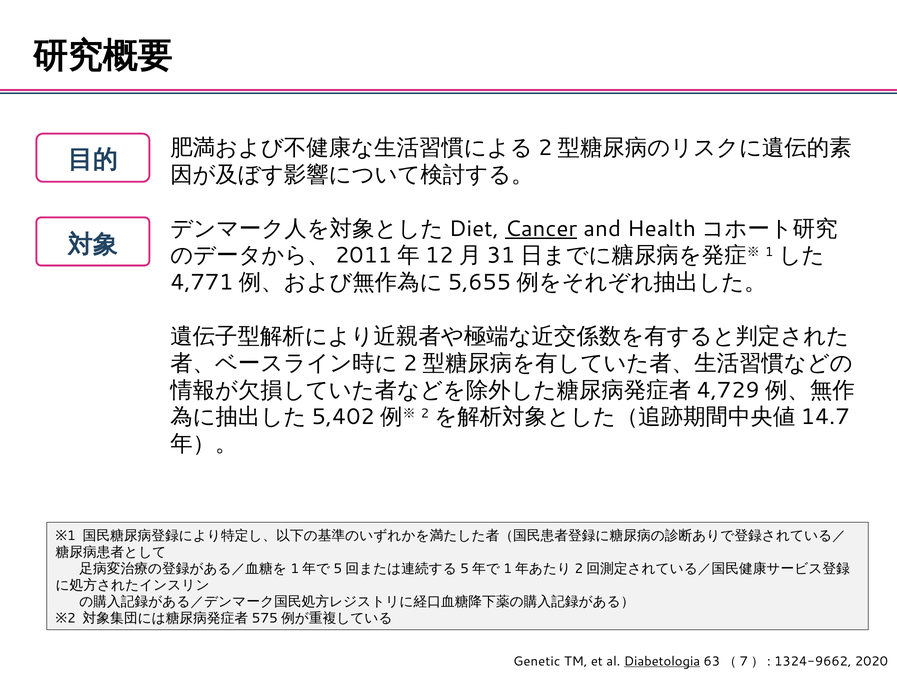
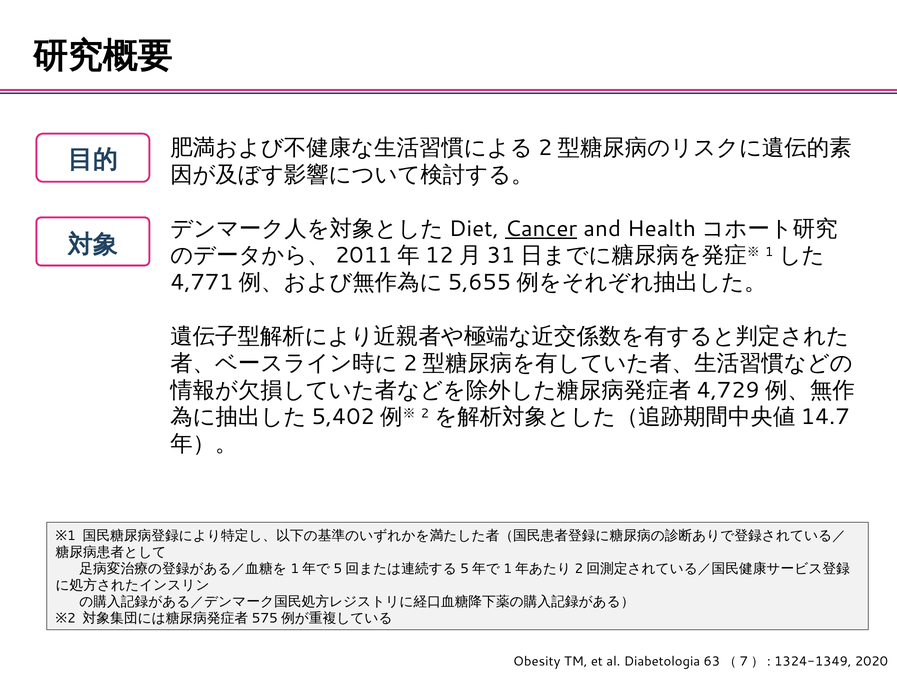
Genetic: Genetic -> Obesity (537, 661)
Diabetologia underline: present -> none (662, 661)
1324-9662: 1324-9662 -> 1324-1349 (813, 661)
